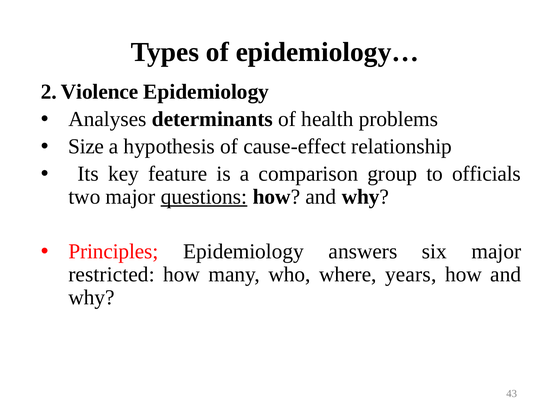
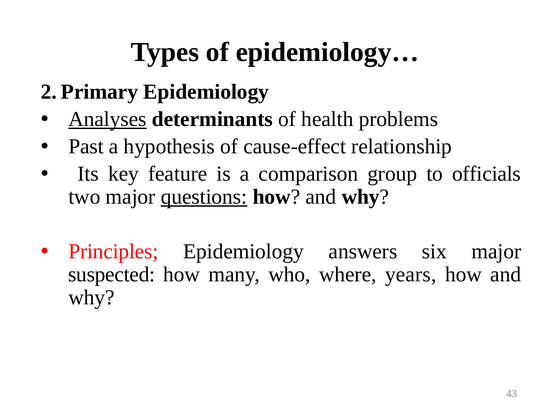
Violence: Violence -> Primary (100, 92)
Analyses underline: none -> present (107, 119)
Size: Size -> Past (86, 147)
restricted: restricted -> suspected (112, 275)
